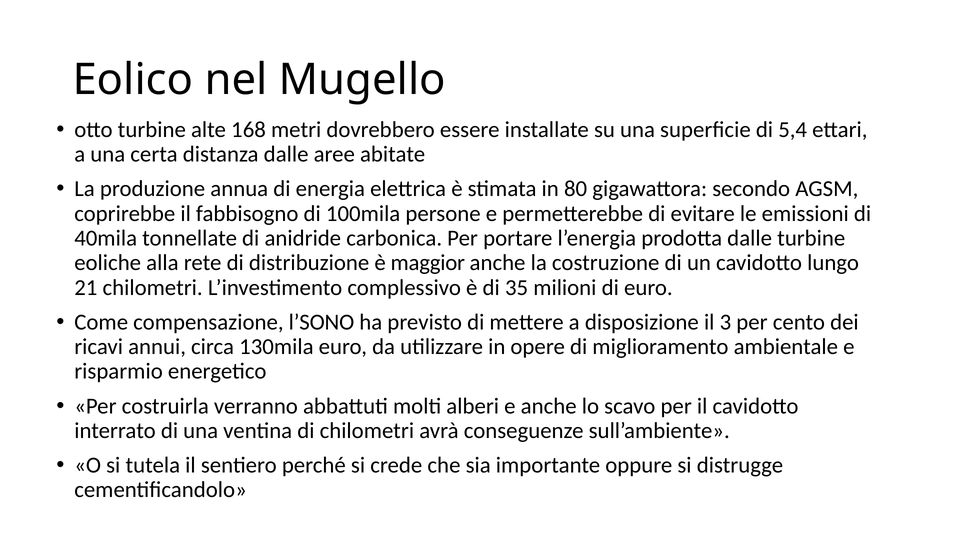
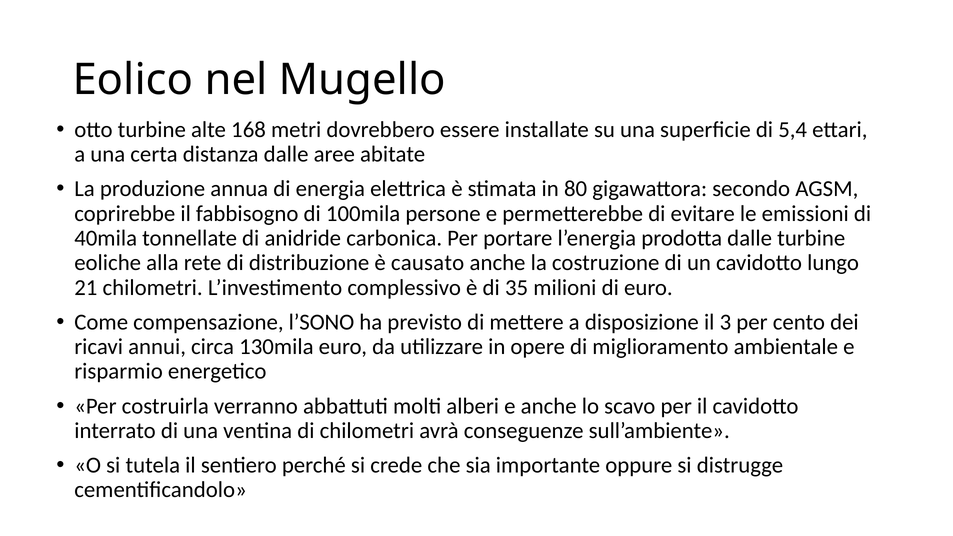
maggior: maggior -> causato (428, 263)
